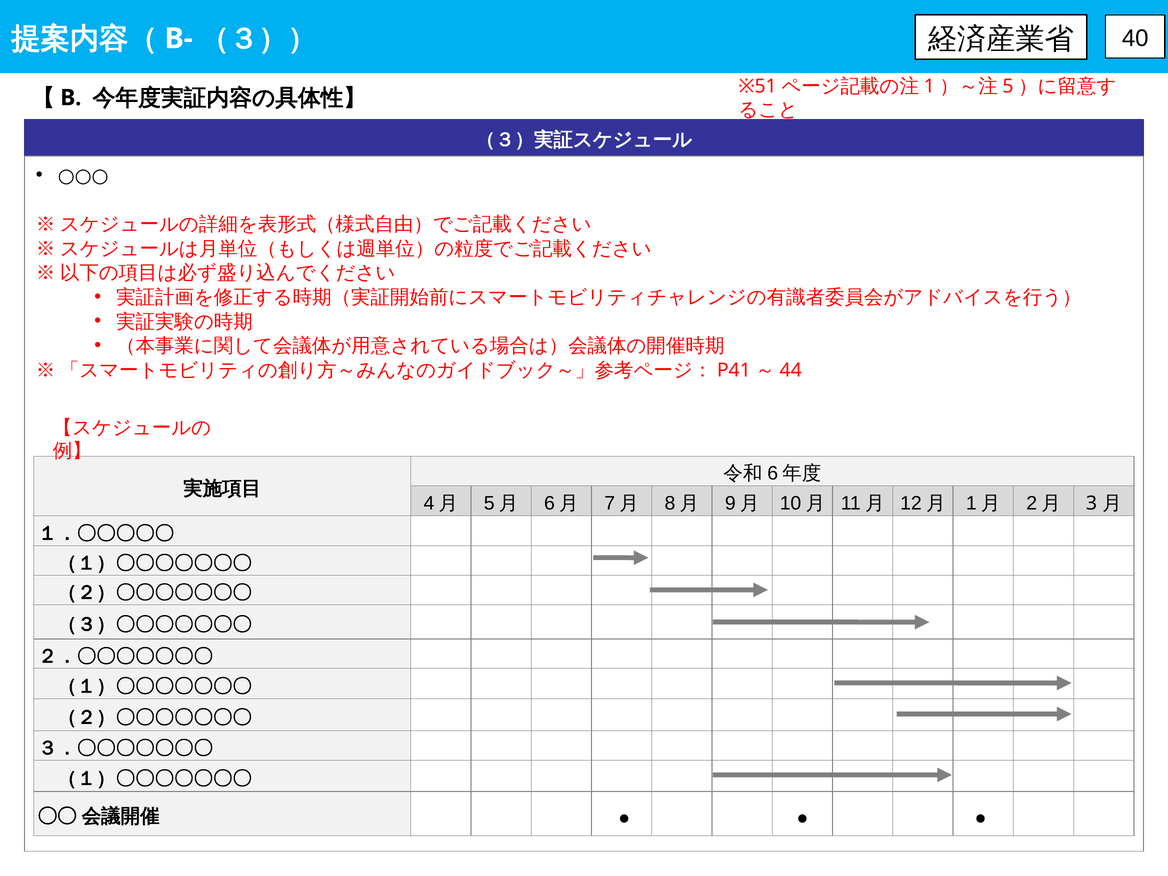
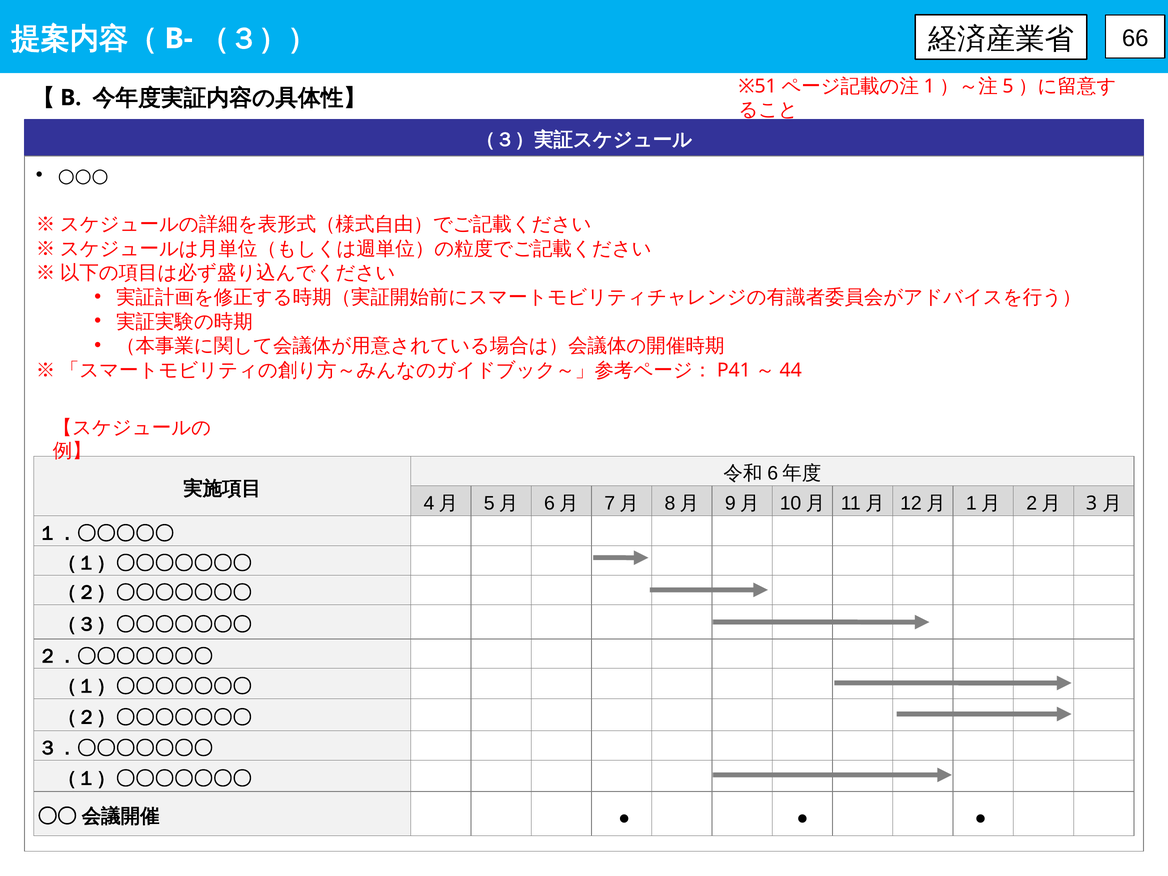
40: 40 -> 66 (1135, 38)
